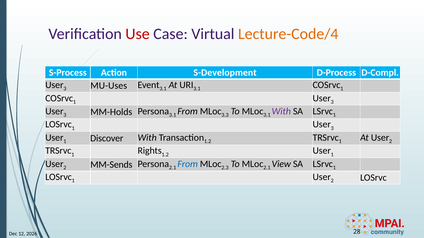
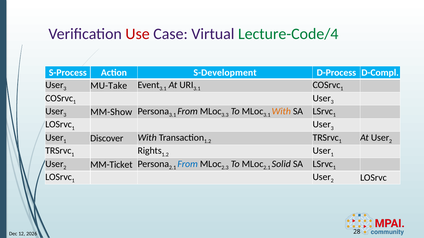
Lecture-Code/4 colour: orange -> green (288, 34)
MU-Uses: MU-Uses -> MU-Take (109, 86)
MM-Holds: MM-Holds -> MM-Show (111, 112)
With colour: purple -> orange (281, 112)
MM-Sends: MM-Sends -> MM-Ticket (111, 165)
View: View -> Solid (281, 164)
